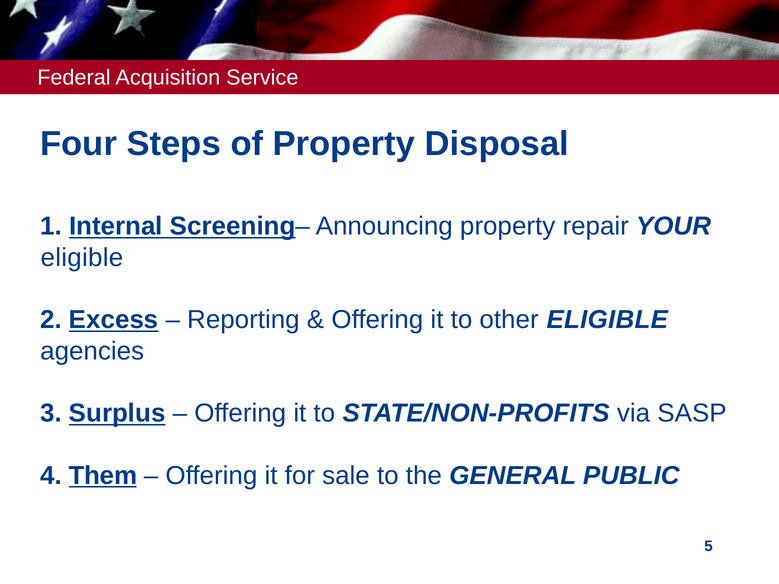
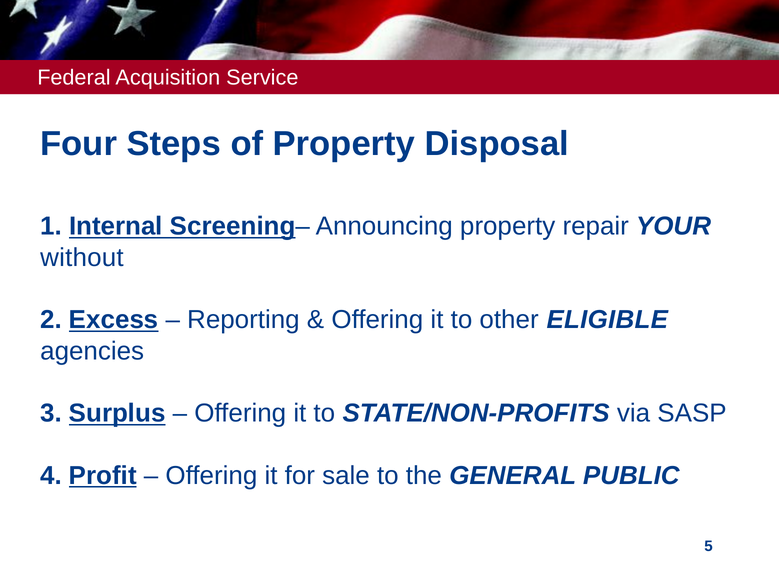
eligible: eligible -> without (82, 258)
Them: Them -> Profit (103, 476)
